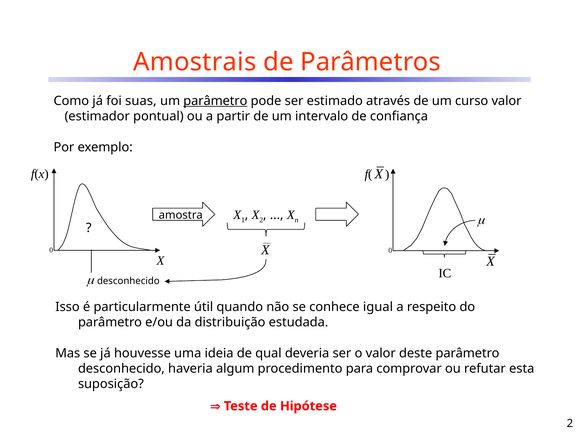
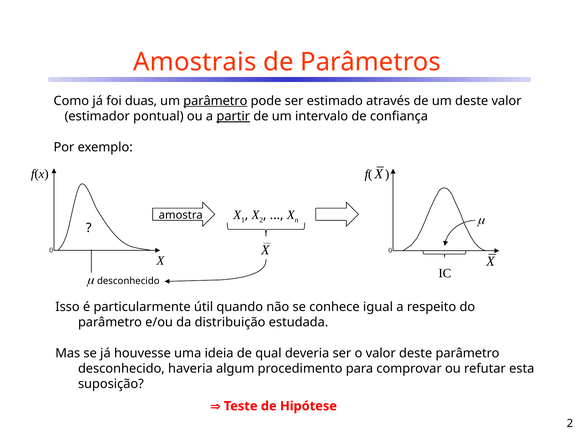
suas: suas -> duas (141, 101)
um curso: curso -> deste (472, 101)
partir underline: none -> present (233, 116)
